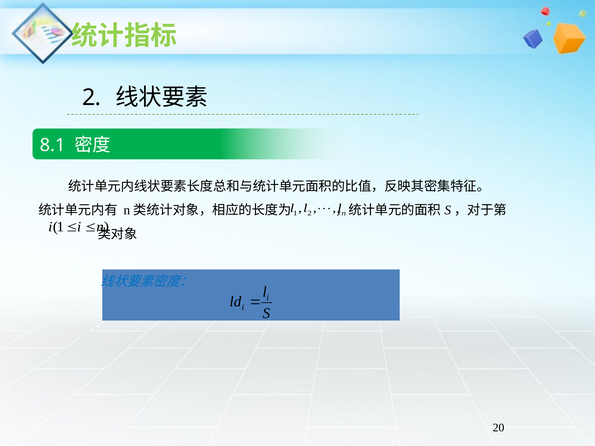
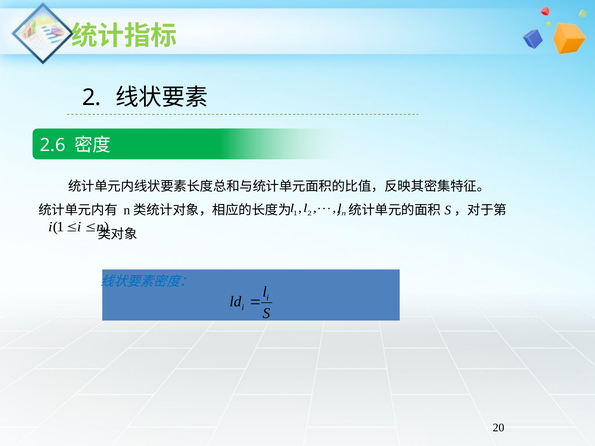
8.1: 8.1 -> 2.6 (53, 145)
